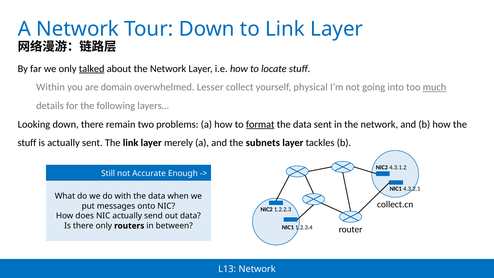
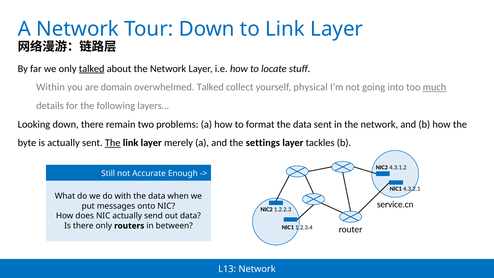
overwhelmed Lesser: Lesser -> Talked (210, 87)
format underline: present -> none (260, 124)
stuff: stuff -> byte (27, 143)
The underline: none -> present (113, 143)
subnets: subnets -> settings (263, 143)
collect.cn: collect.cn -> service.cn (395, 204)
